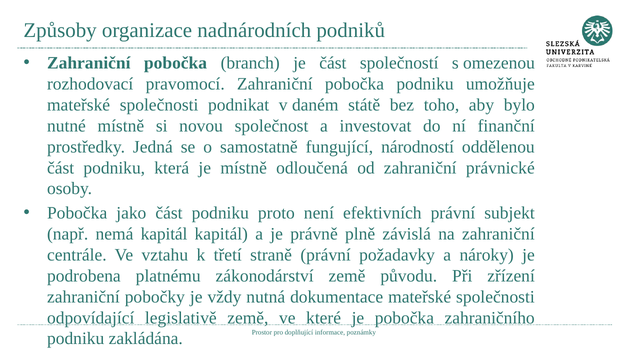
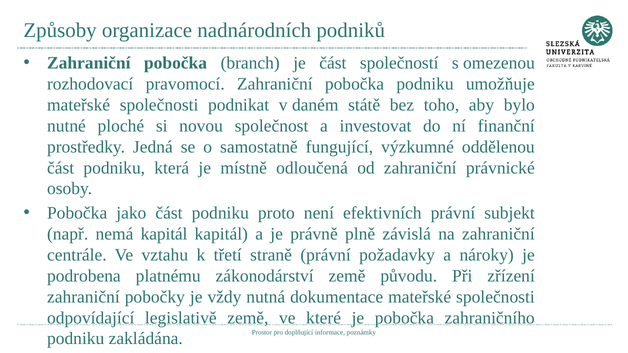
nutné místně: místně -> ploché (121, 126)
národností: národností -> výzkumné (418, 147)
